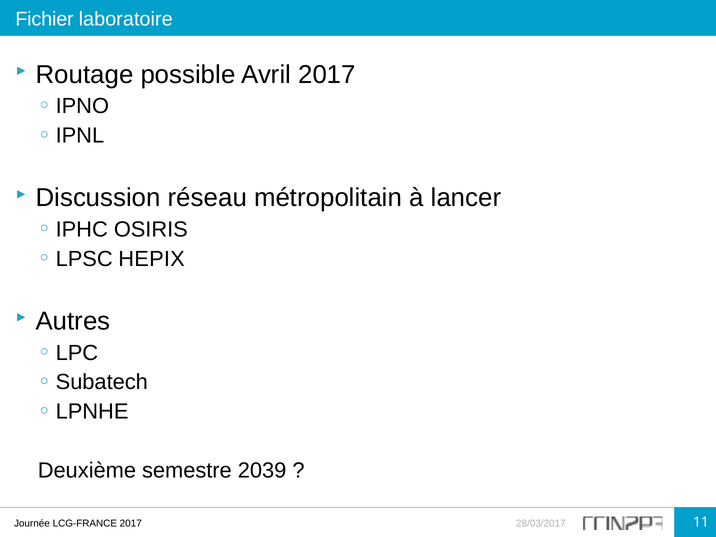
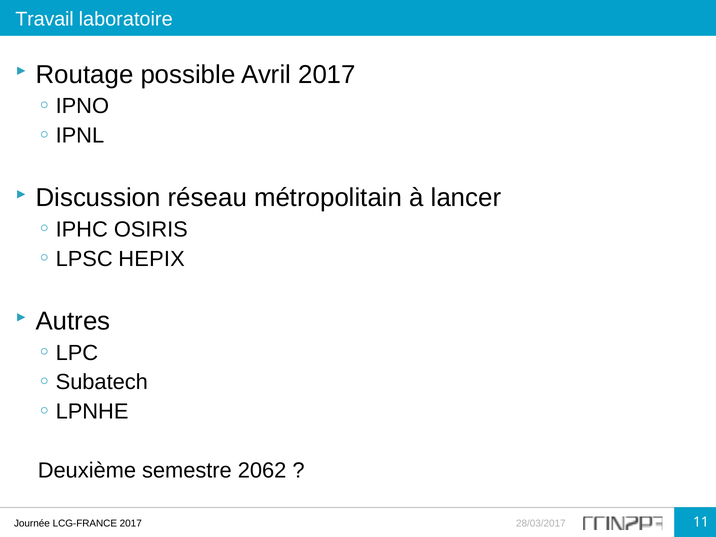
Fichier: Fichier -> Travail (45, 19)
2039: 2039 -> 2062 (262, 471)
